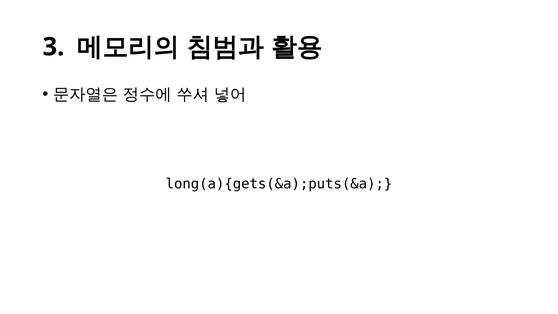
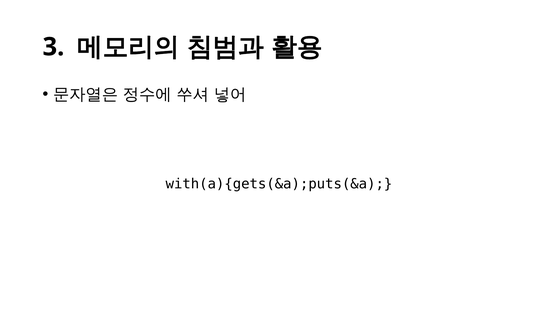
long(a){gets(&a);puts(&a: long(a){gets(&a);puts(&a -> with(a){gets(&a);puts(&a (279, 184)
